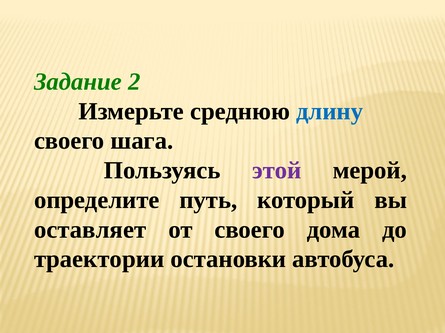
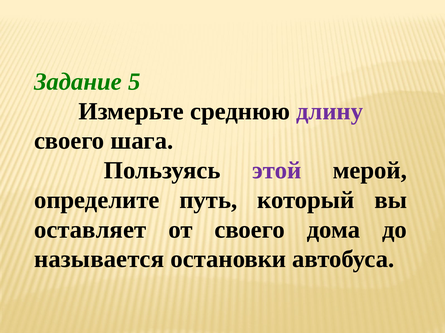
2: 2 -> 5 (134, 82)
длину colour: blue -> purple (330, 111)
траектории: траектории -> называется (99, 260)
